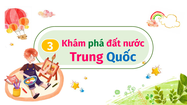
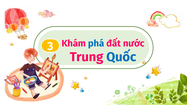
phá colour: green -> blue (96, 44)
